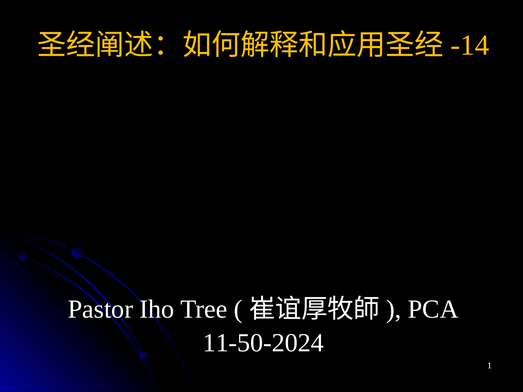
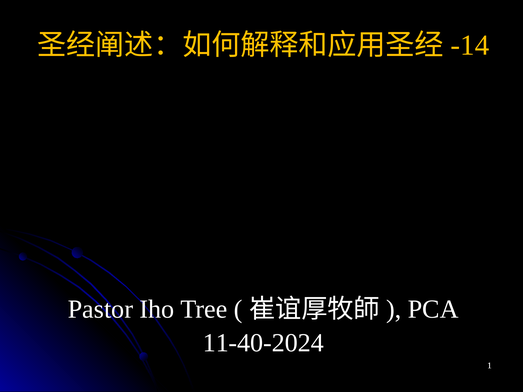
11-50-2024: 11-50-2024 -> 11-40-2024 (263, 343)
